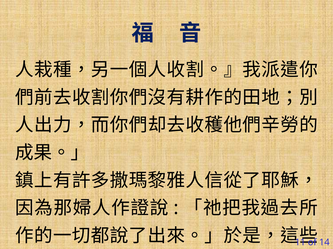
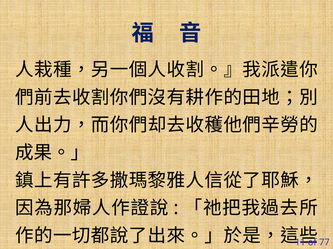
14: 14 -> 77 (324, 243)
